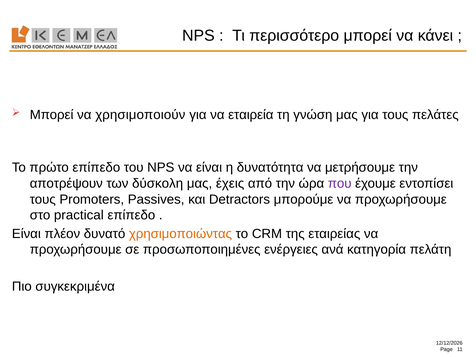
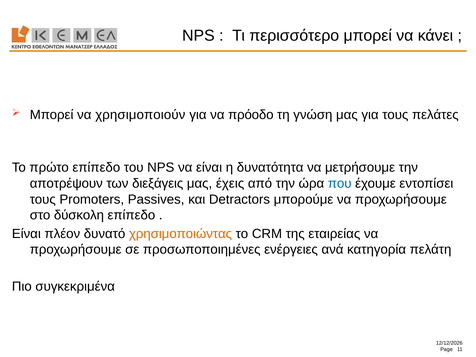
εταιρεία: εταιρεία -> πρόοδο (251, 115)
δύσκολη: δύσκολη -> διεξάγεις (158, 183)
που colour: purple -> blue (340, 183)
practical: practical -> δύσκολη (79, 215)
